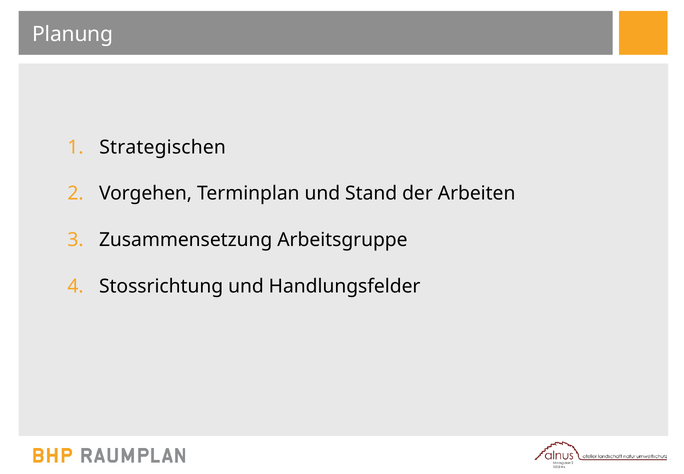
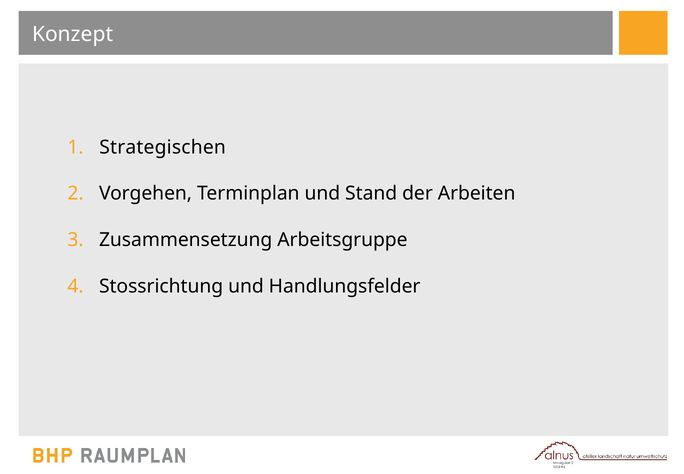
Planung: Planung -> Konzept (73, 34)
